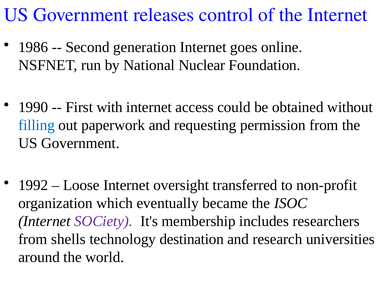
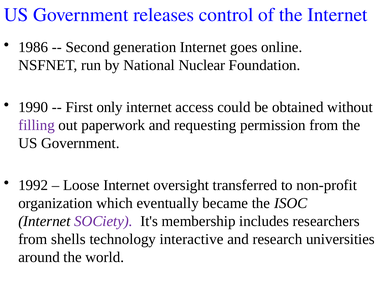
with: with -> only (110, 107)
filling colour: blue -> purple (37, 125)
destination: destination -> interactive (192, 239)
